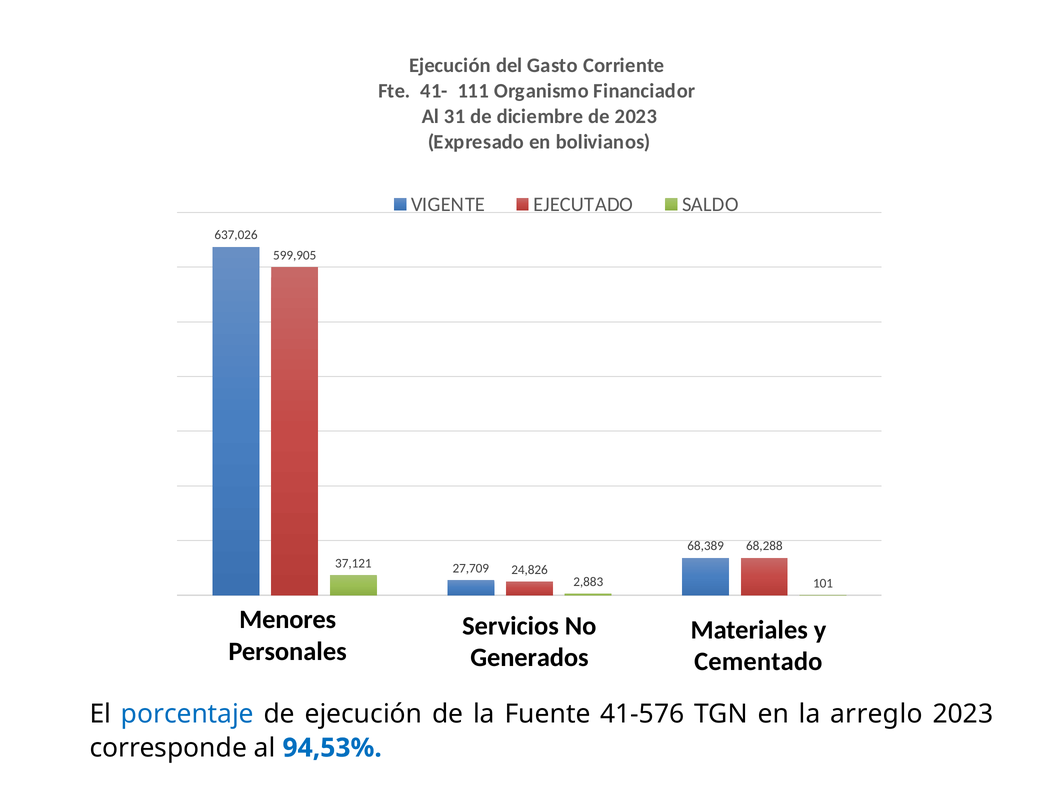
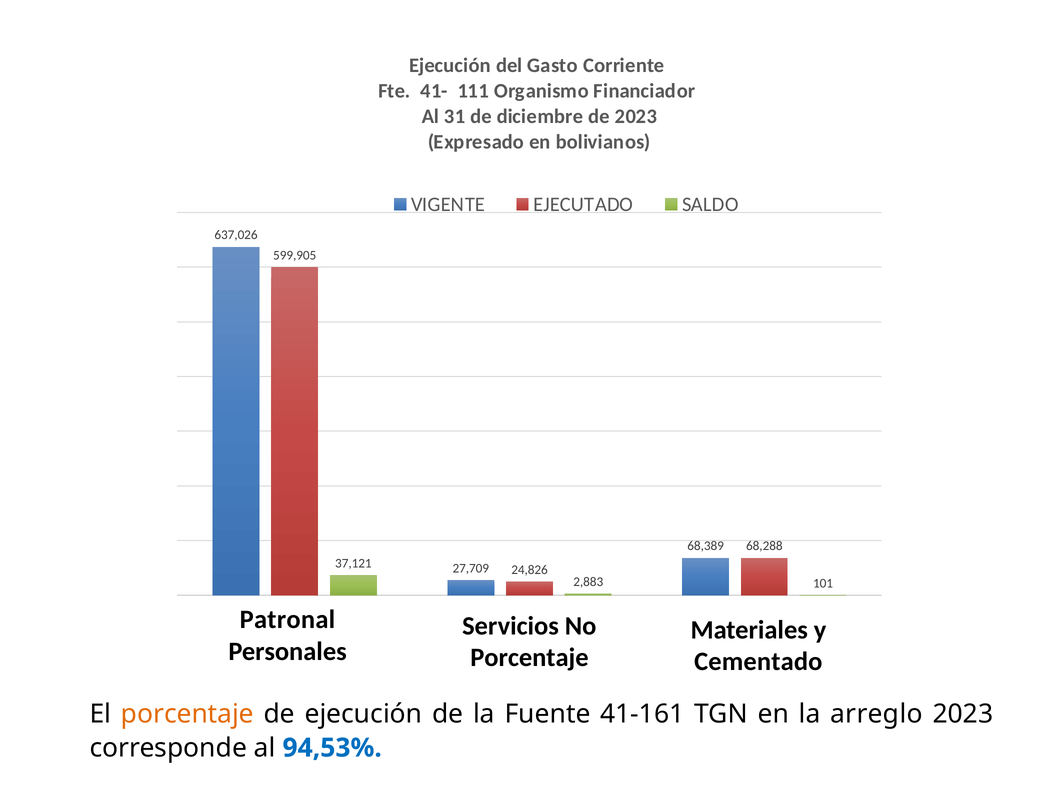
Menores: Menores -> Patronal (287, 620)
Generados: Generados -> Porcentaje (529, 658)
porcentaje colour: blue -> orange (187, 714)
41-576: 41-576 -> 41-161 (642, 714)
